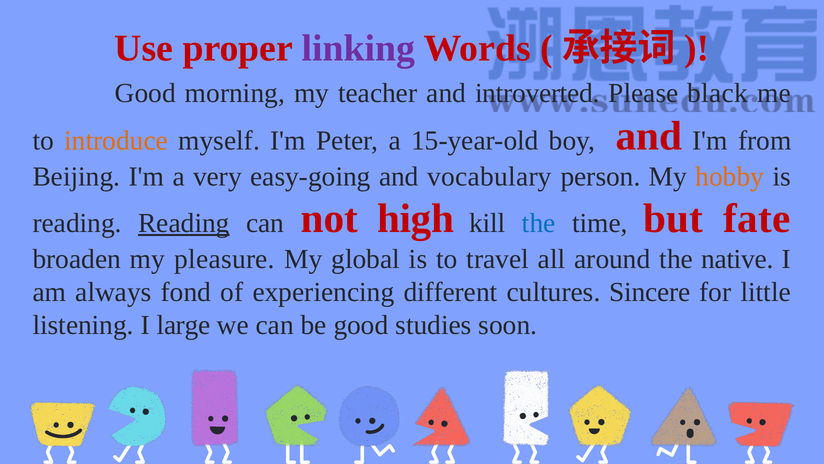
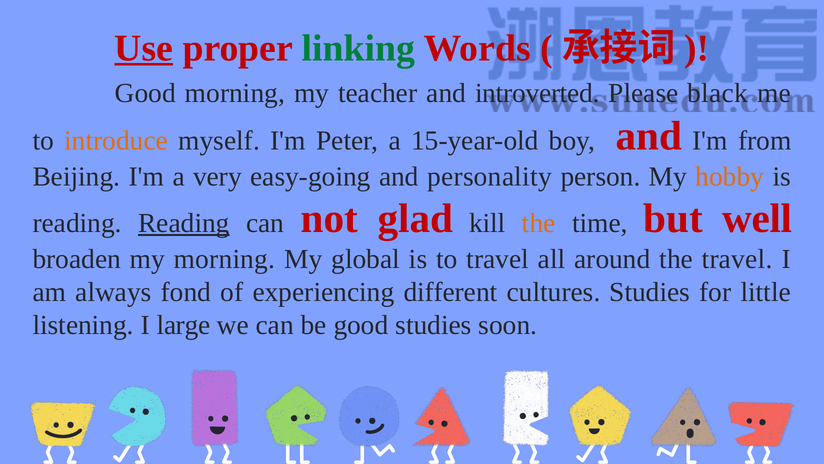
Use underline: none -> present (144, 48)
linking colour: purple -> green (358, 48)
vocabulary: vocabulary -> personality (489, 176)
high: high -> glad (415, 218)
the colour: blue -> orange (539, 223)
fate: fate -> well (757, 218)
my pleasure: pleasure -> morning (225, 259)
the native: native -> travel (737, 259)
cultures Sincere: Sincere -> Studies (650, 292)
